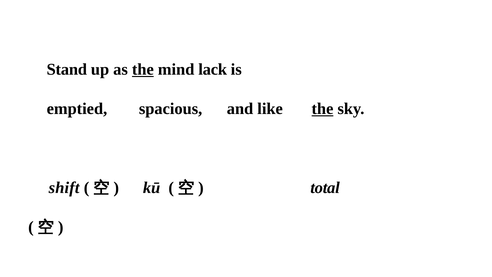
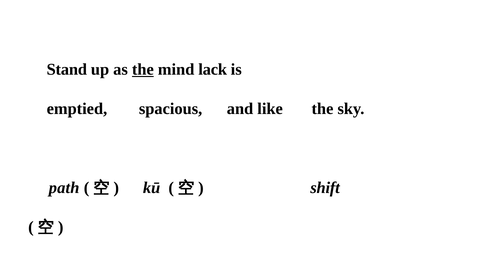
the underline: present -> none (322, 109)
shift: shift -> path (64, 187)
total: total -> shift (325, 187)
